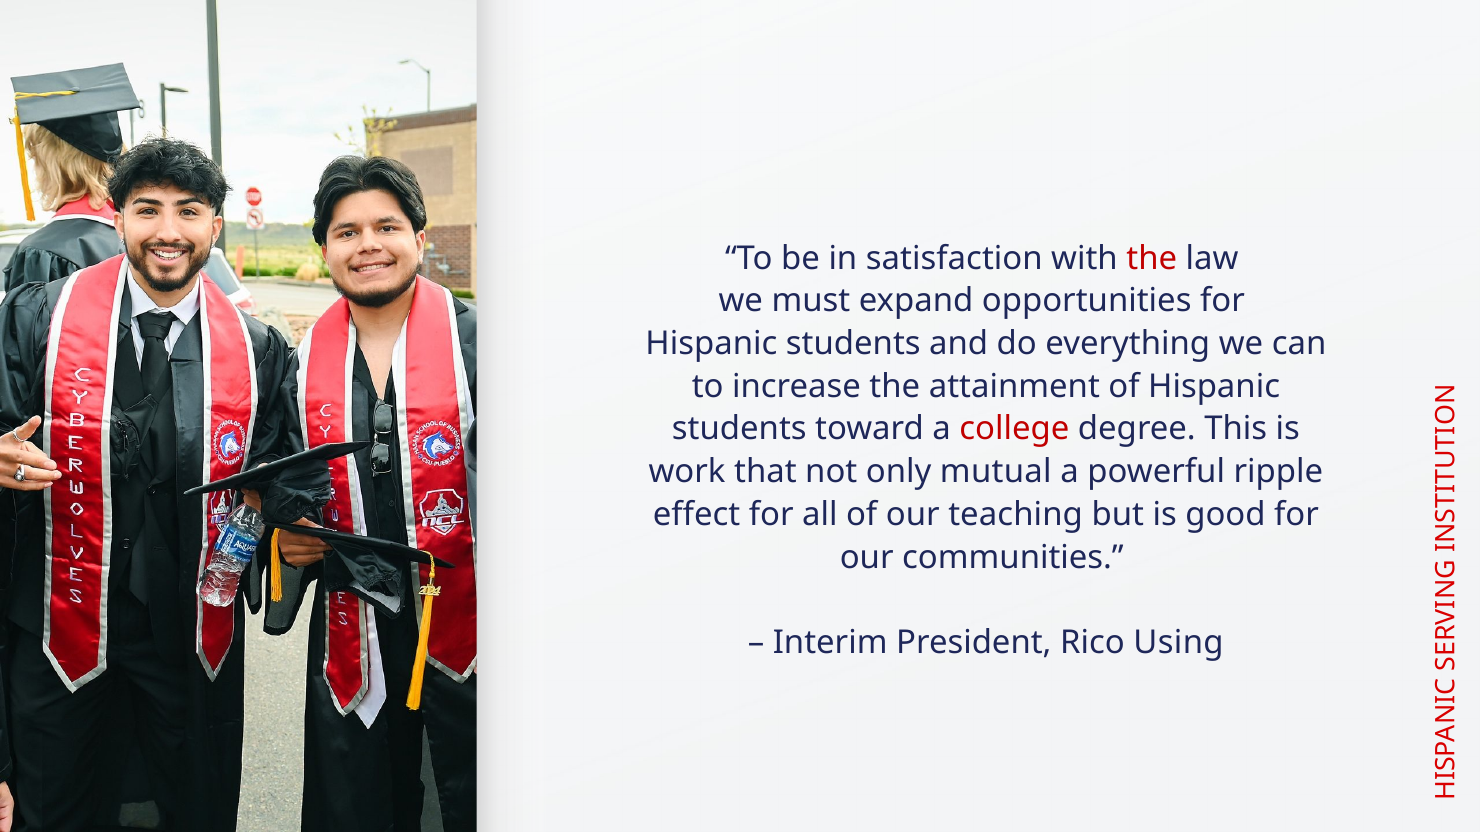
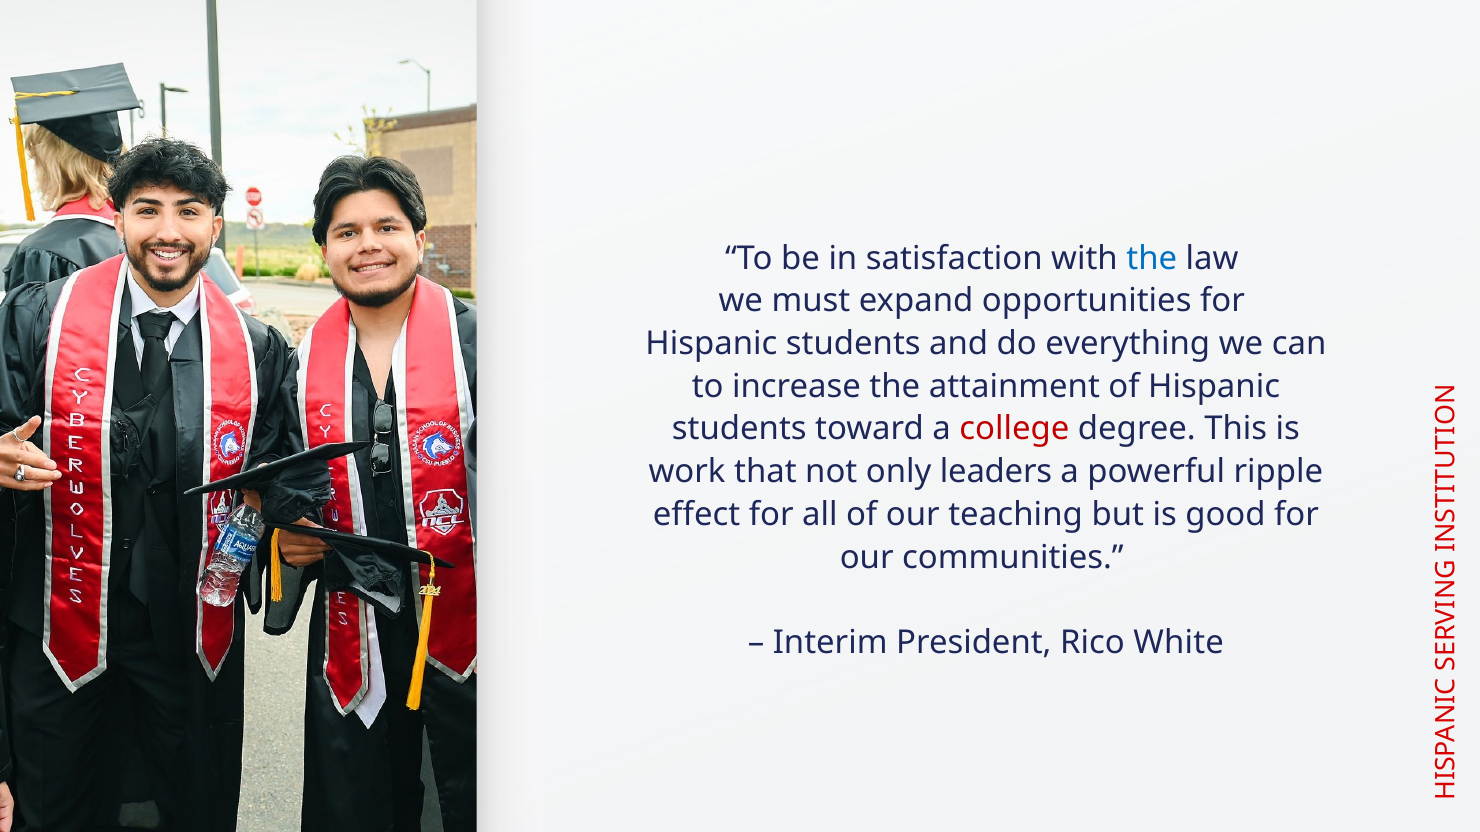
the colour: red -> blue (1152, 258)
mutual: mutual -> leaders (996, 472)
Using: Using -> White (1179, 643)
